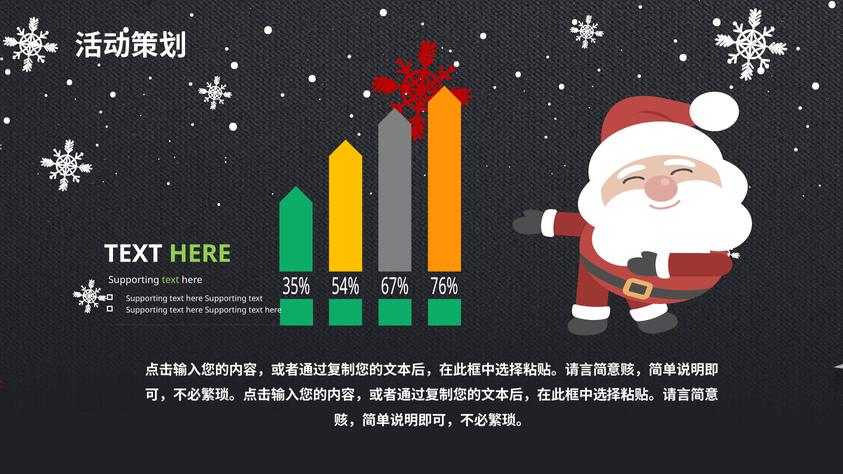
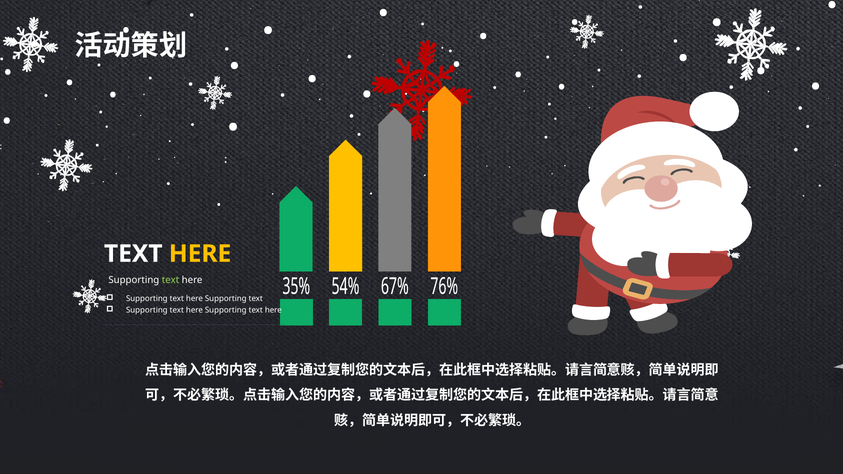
HERE colour: light green -> yellow (200, 254)
